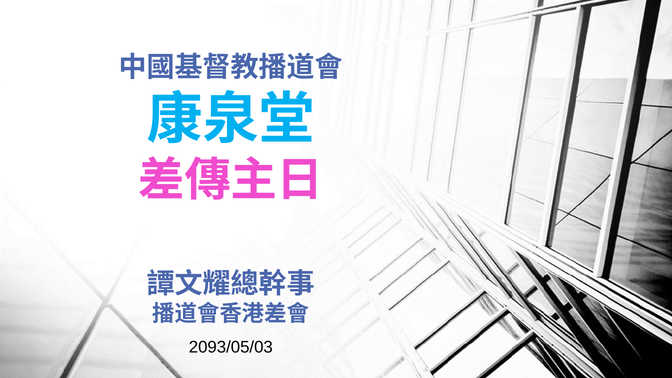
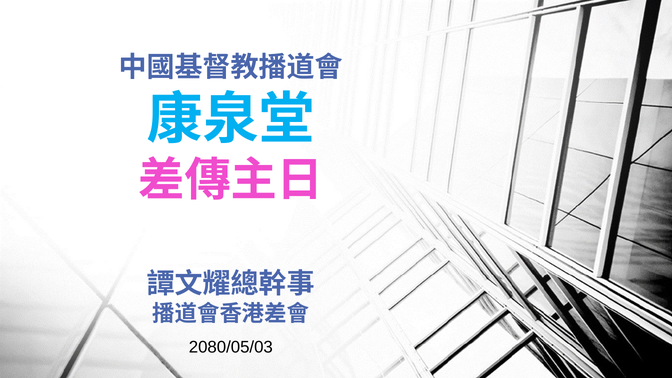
2093/05/03: 2093/05/03 -> 2080/05/03 (231, 347)
